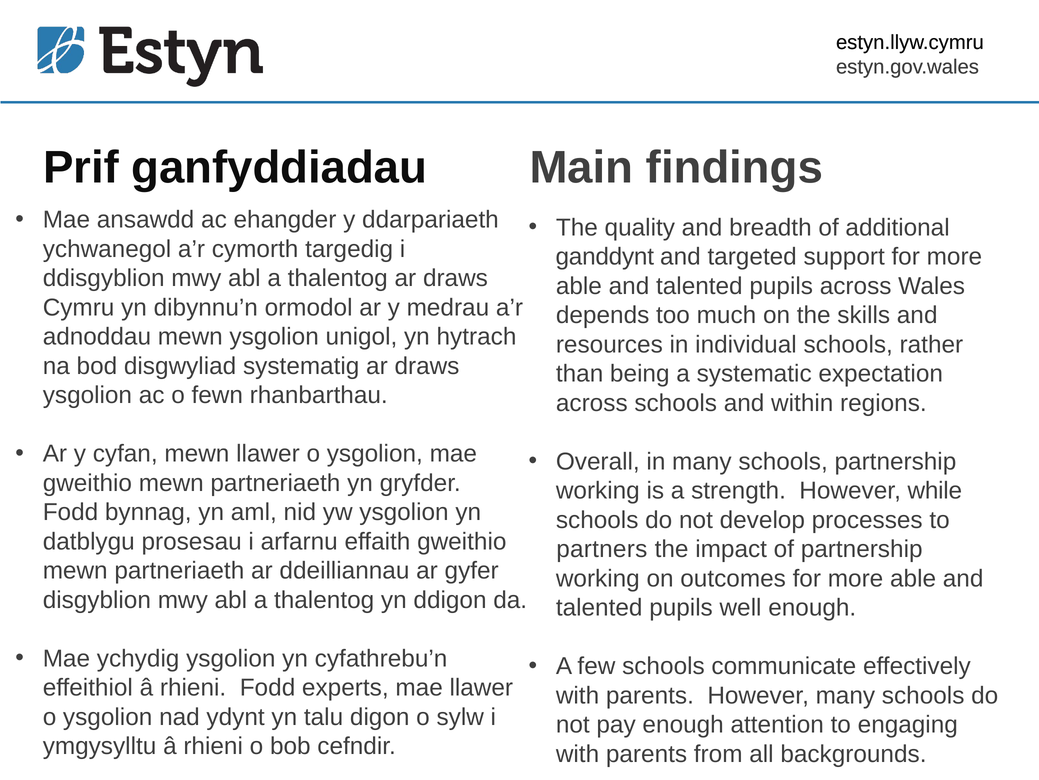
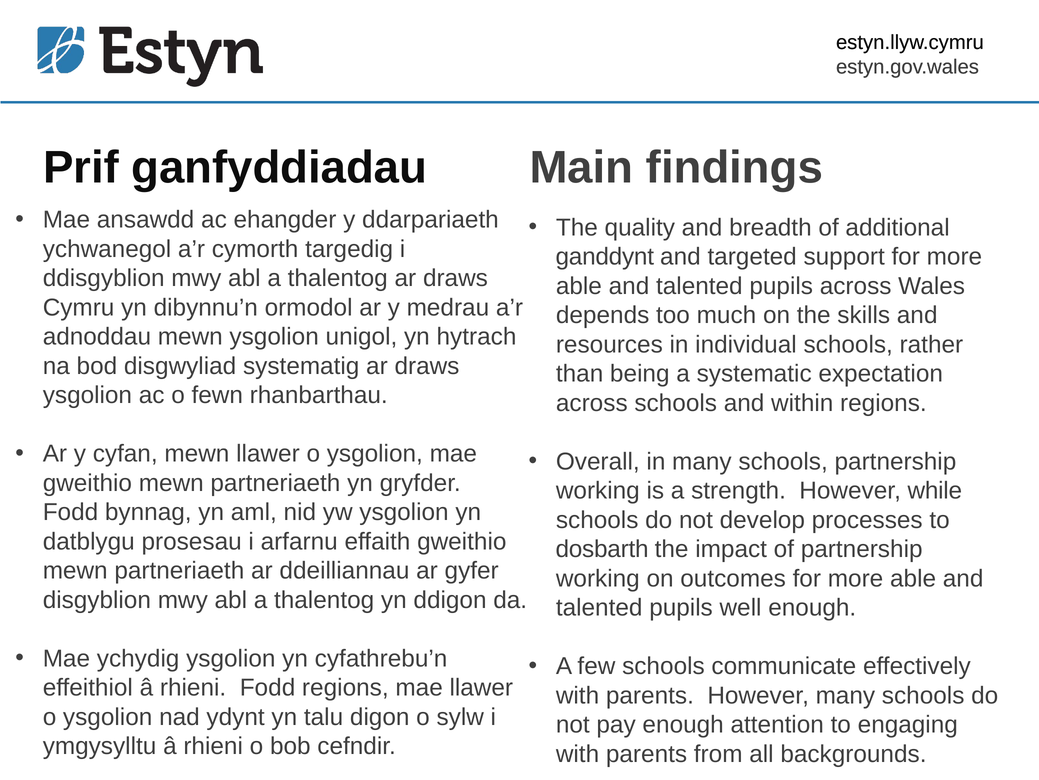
partners: partners -> dosbarth (602, 549)
Fodd experts: experts -> regions (345, 687)
